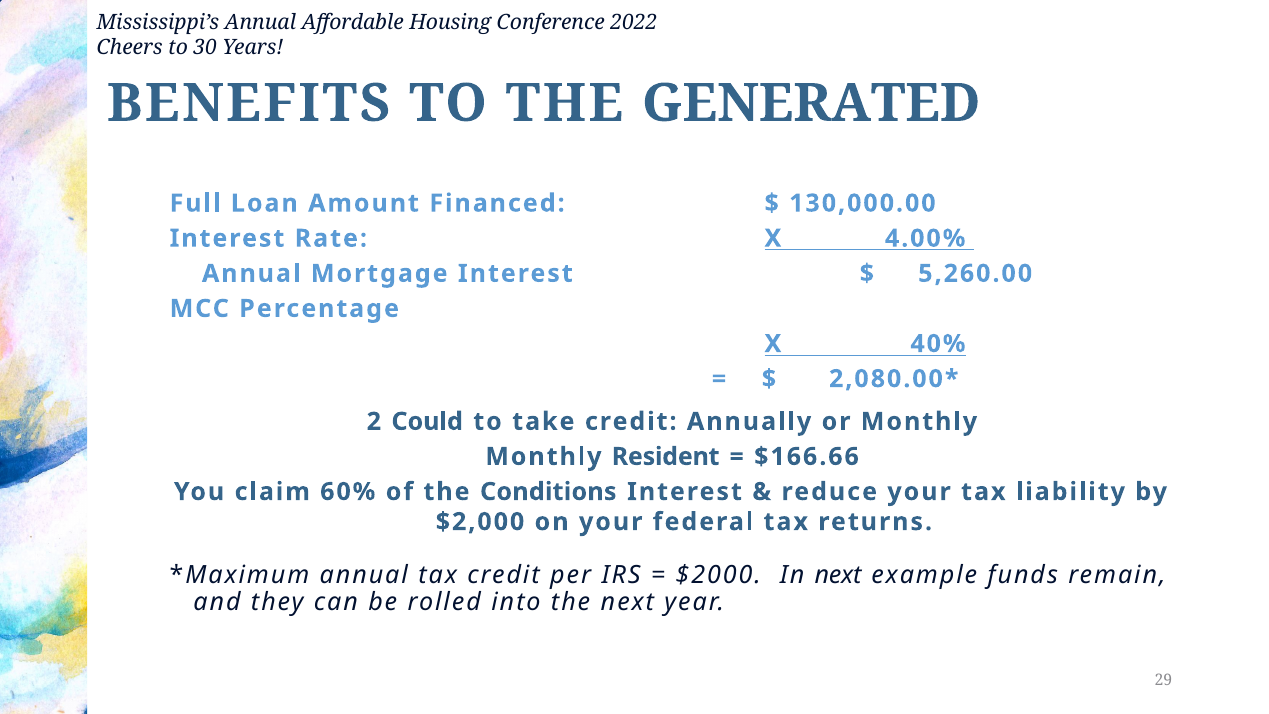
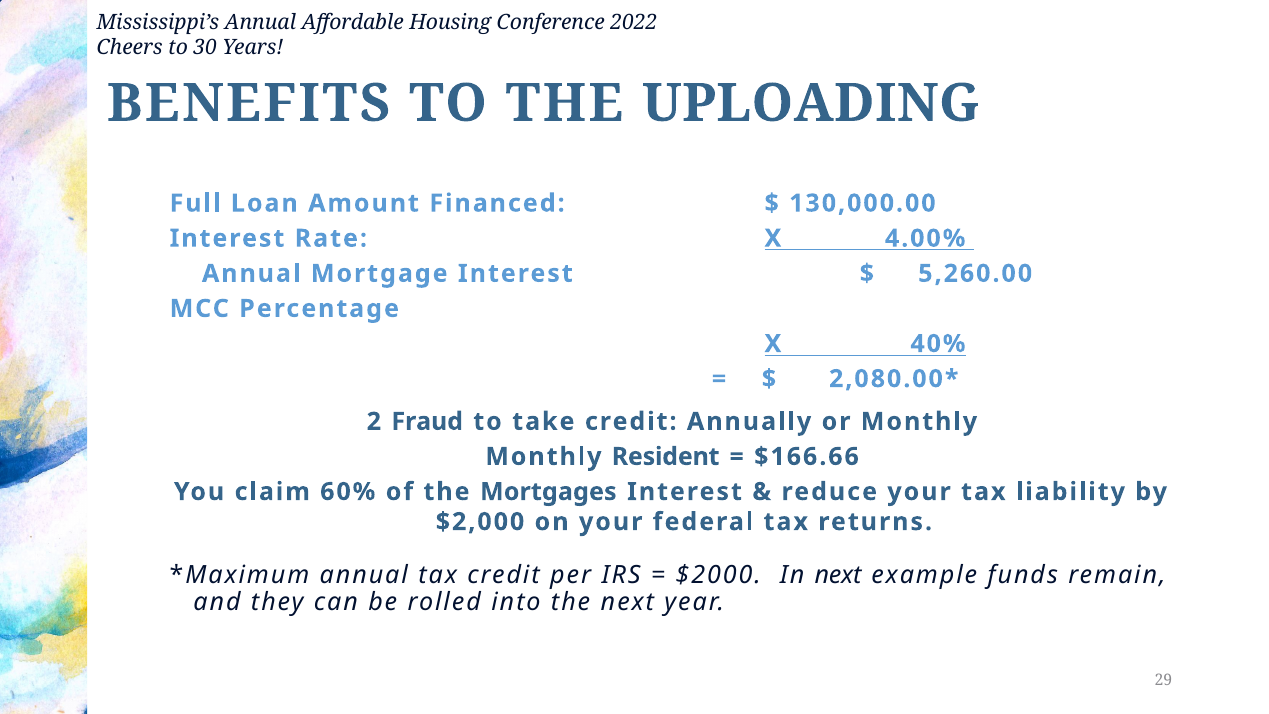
GENERATED: GENERATED -> UPLOADING (811, 103)
Could: Could -> Fraud (427, 421)
Conditions: Conditions -> Mortgages (548, 492)
